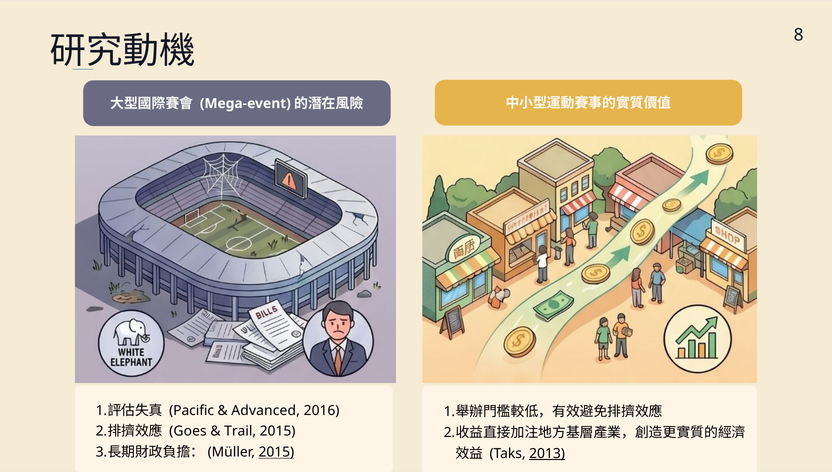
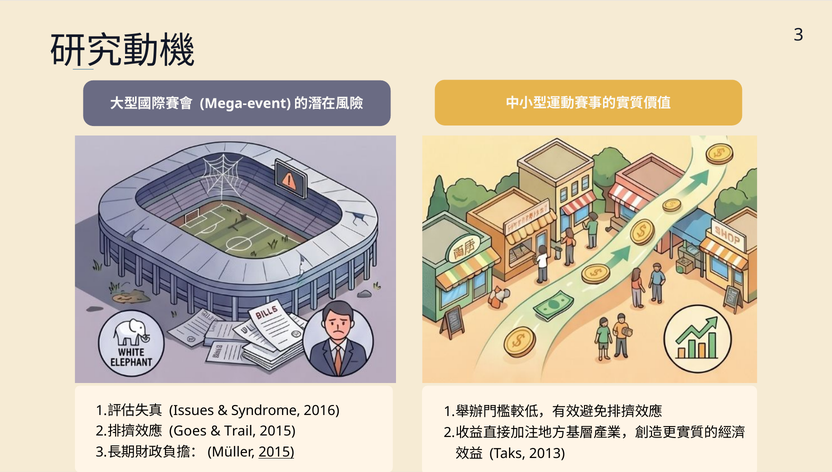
8: 8 -> 3 (799, 35)
Pacific: Pacific -> Issues (192, 410)
Advanced: Advanced -> Syndrome (266, 410)
2013 underline: present -> none (547, 453)
